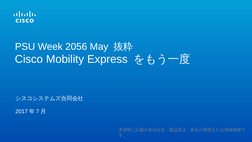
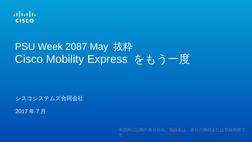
2056: 2056 -> 2087 (76, 46)
